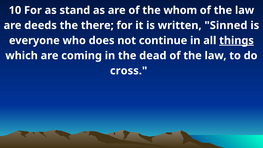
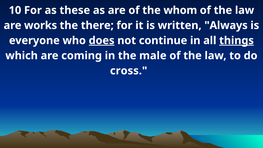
stand: stand -> these (75, 10)
deeds: deeds -> works (41, 25)
Sinned: Sinned -> Always (226, 25)
does underline: none -> present (102, 40)
dead: dead -> male (153, 56)
